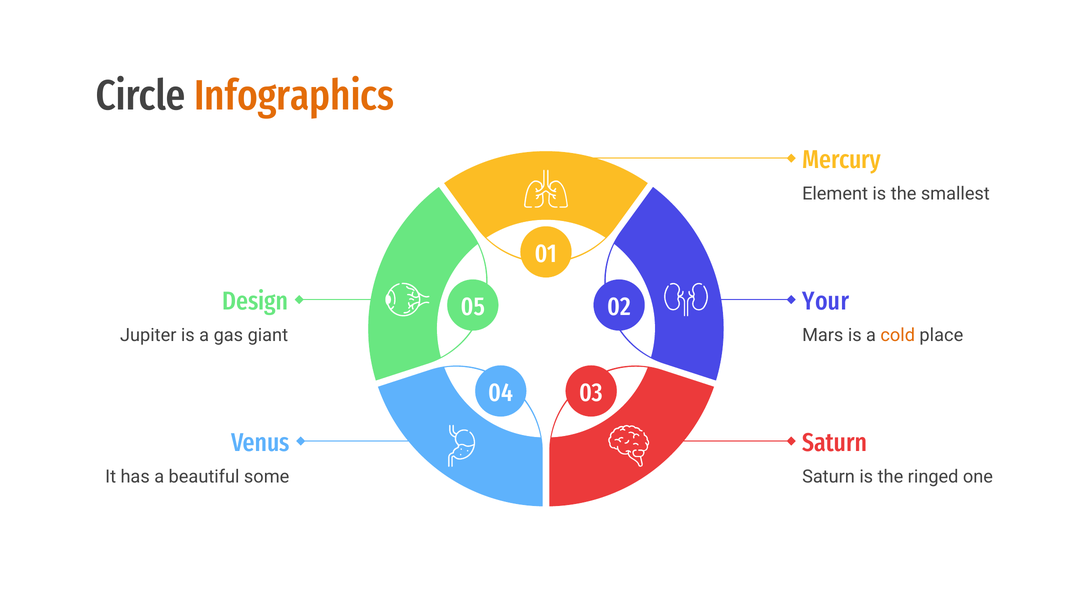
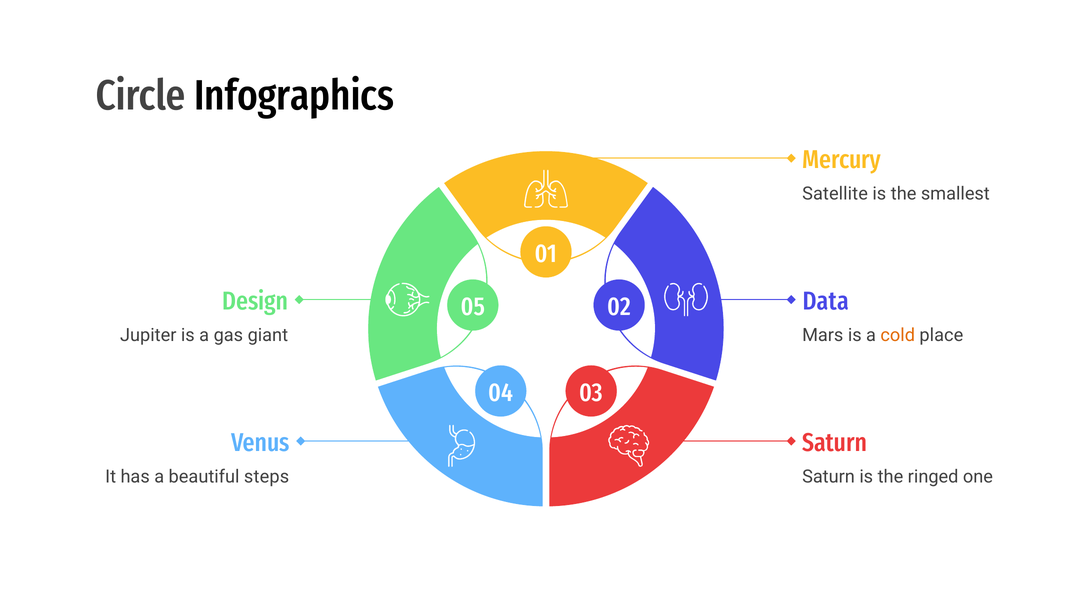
Infographics colour: orange -> black (294, 96)
Element: Element -> Satellite (835, 194)
Your: Your -> Data (826, 302)
some: some -> steps (267, 477)
